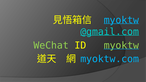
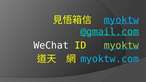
WeChat colour: light green -> white (51, 45)
